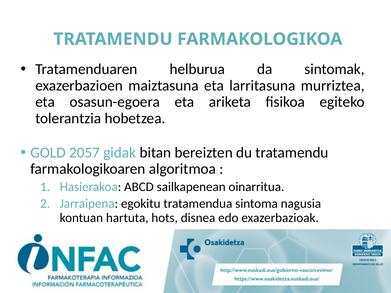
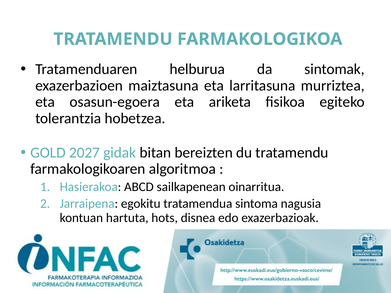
2057: 2057 -> 2027 (85, 153)
